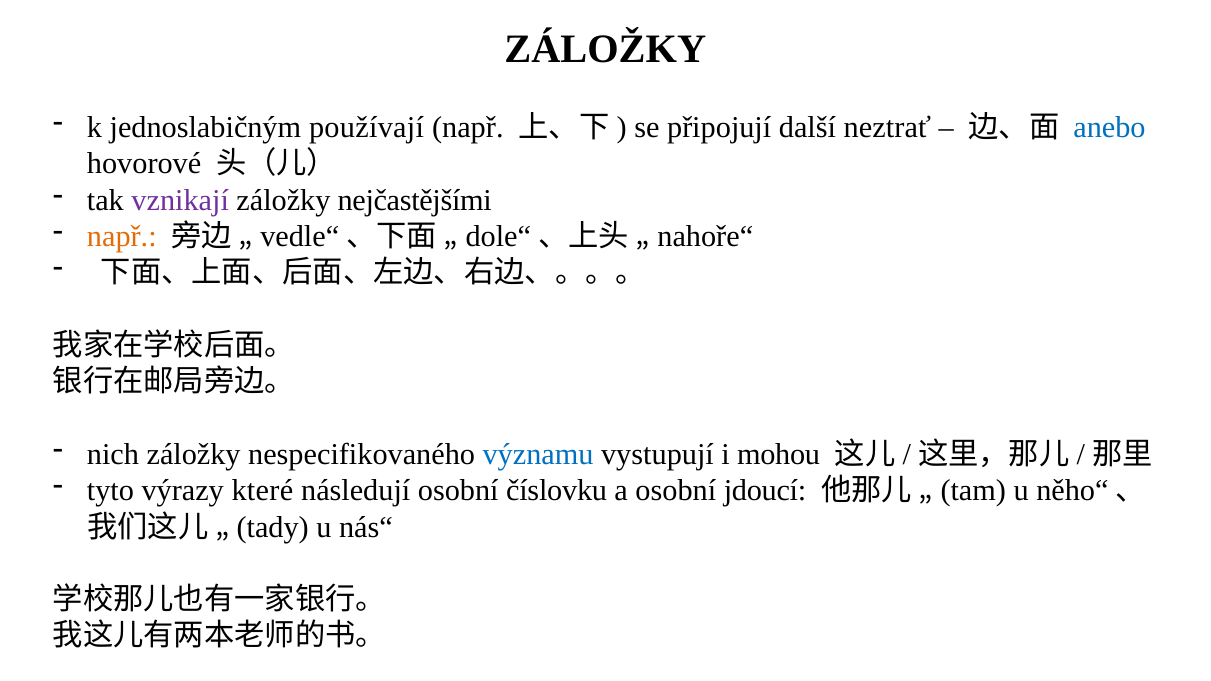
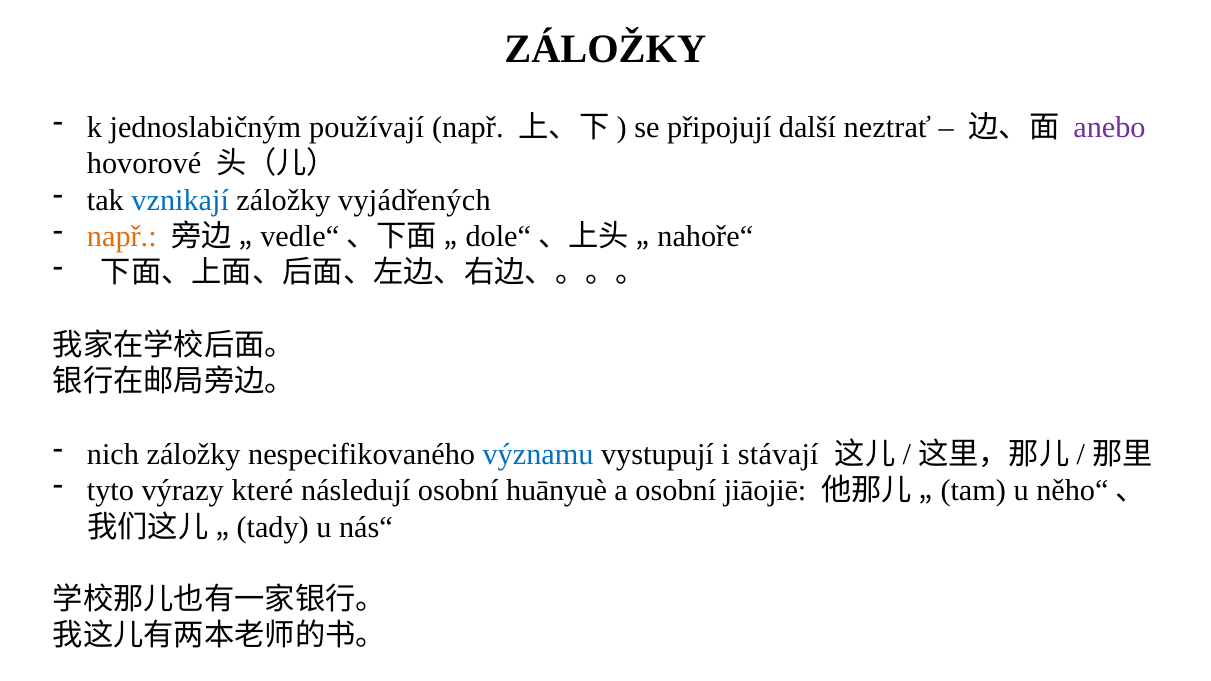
anebo colour: blue -> purple (1110, 128)
vznikají colour: purple -> blue (180, 200)
nejčastějšími: nejčastějšími -> vyjádřených (414, 200)
mohou: mohou -> stávají (778, 454)
číslovku: číslovku -> huānyuè (557, 491)
jdoucí: jdoucí -> jiāojiē (765, 491)
